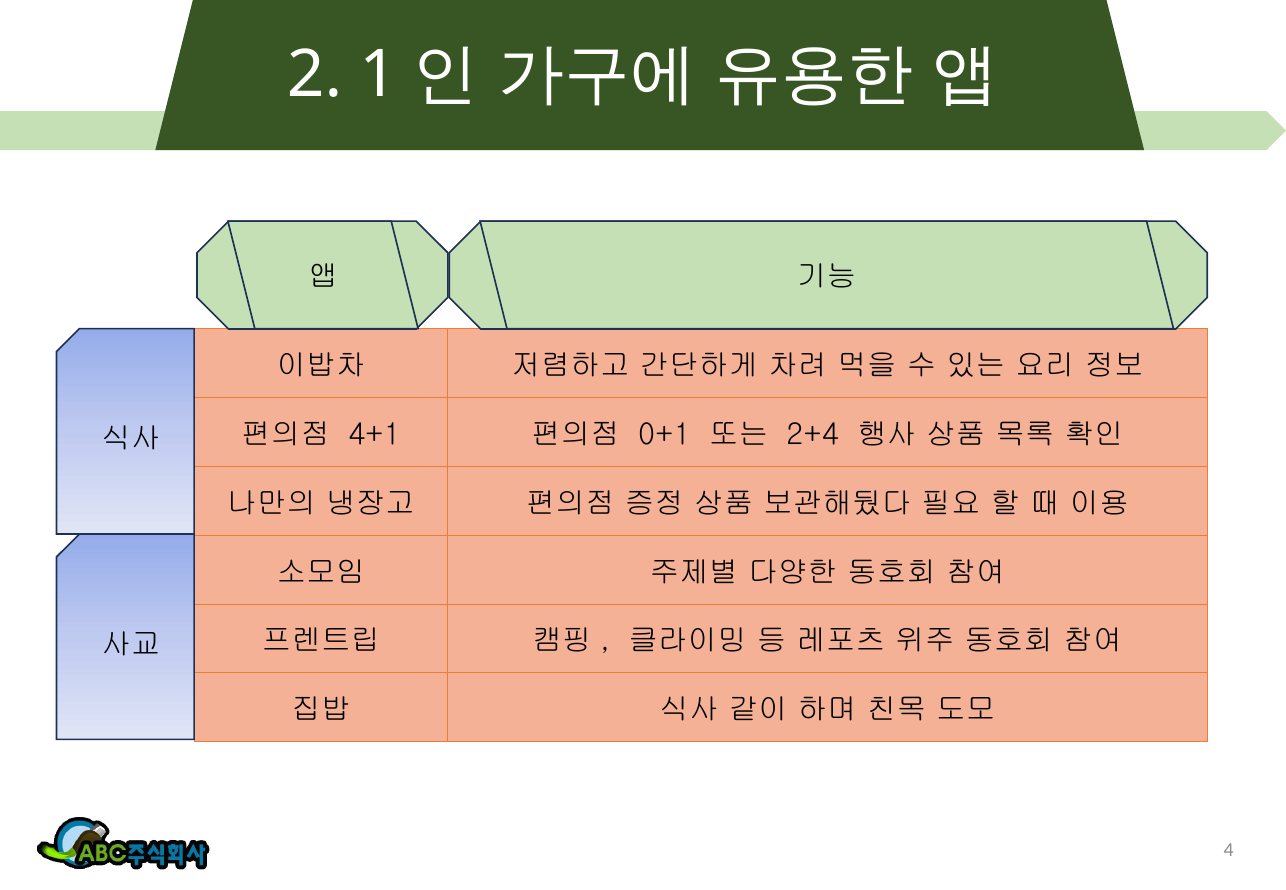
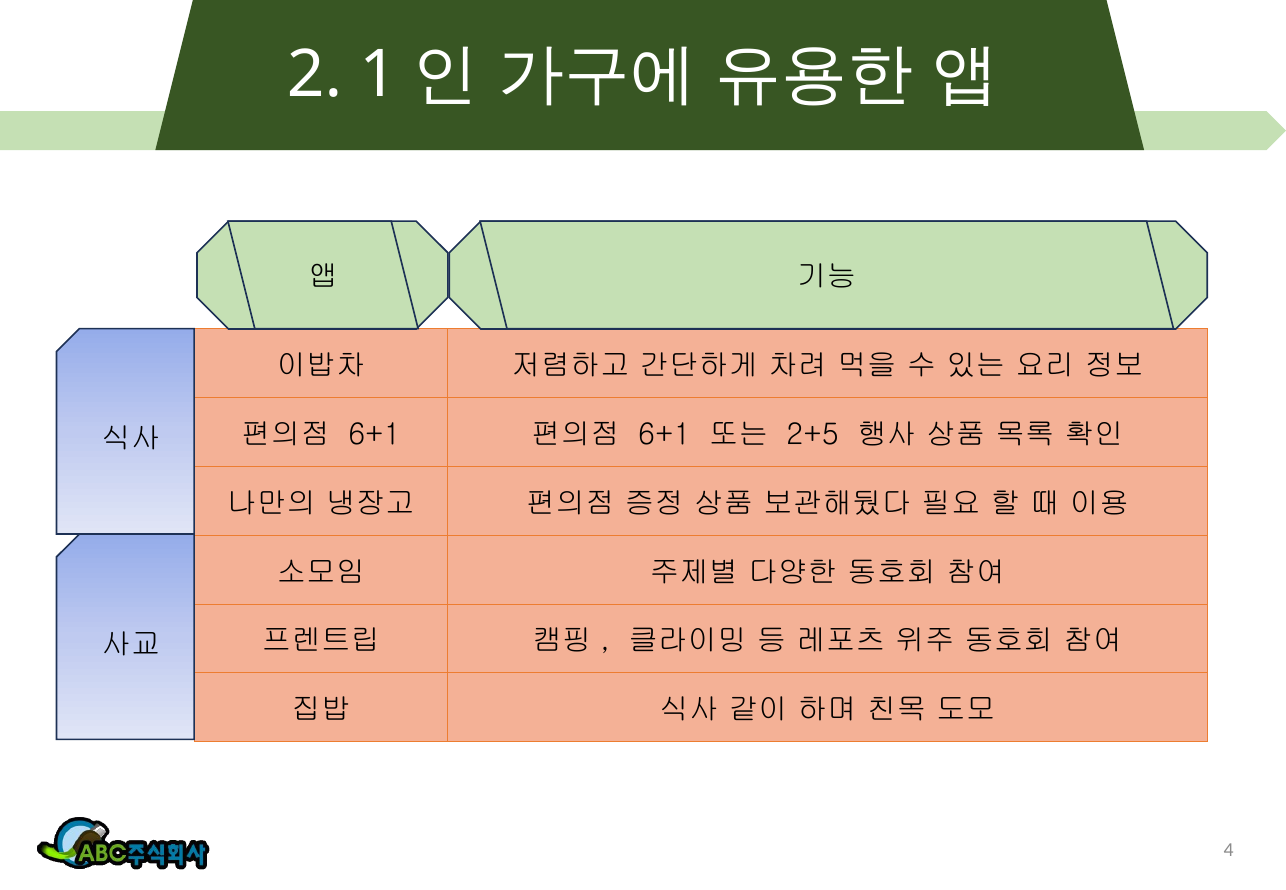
4+1: 4+1 -> 6+1 (375, 435)
0+1: 0+1 -> 6+1 (664, 435)
2+4: 2+4 -> 2+5 (813, 435)
